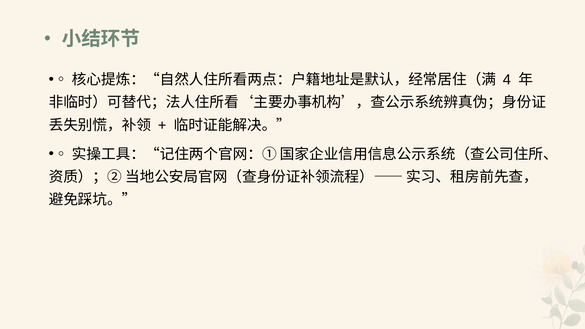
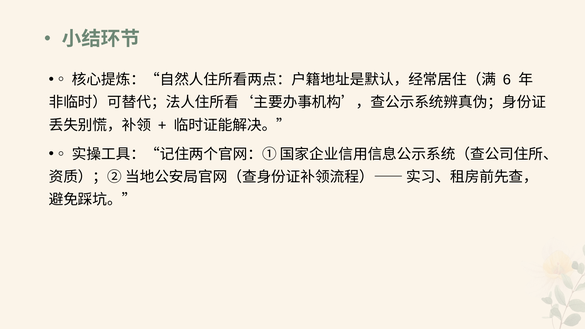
4: 4 -> 6 (507, 80)
